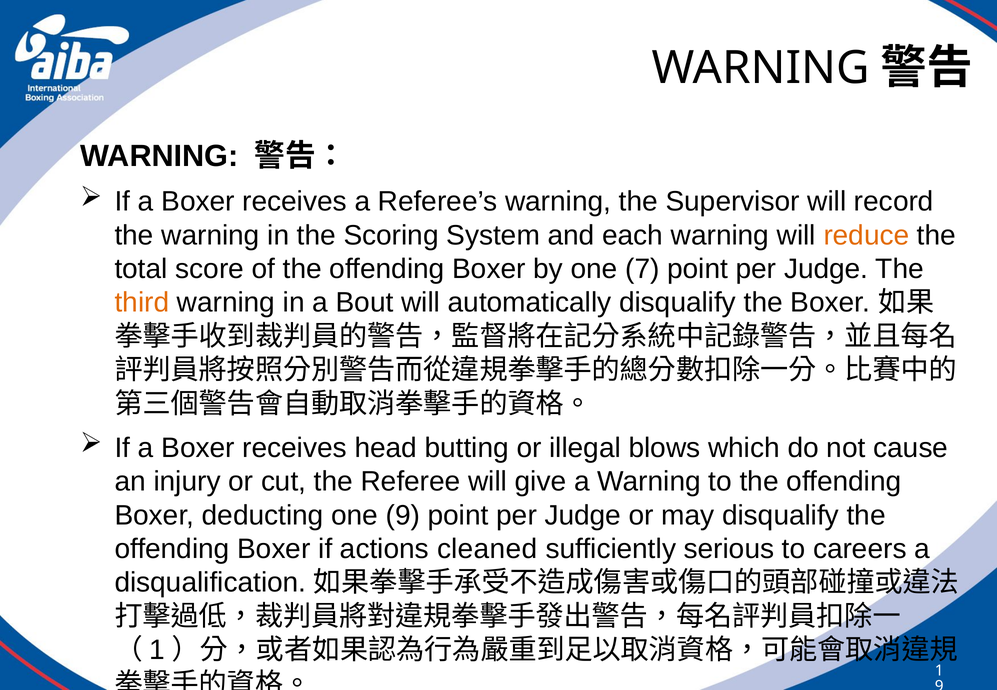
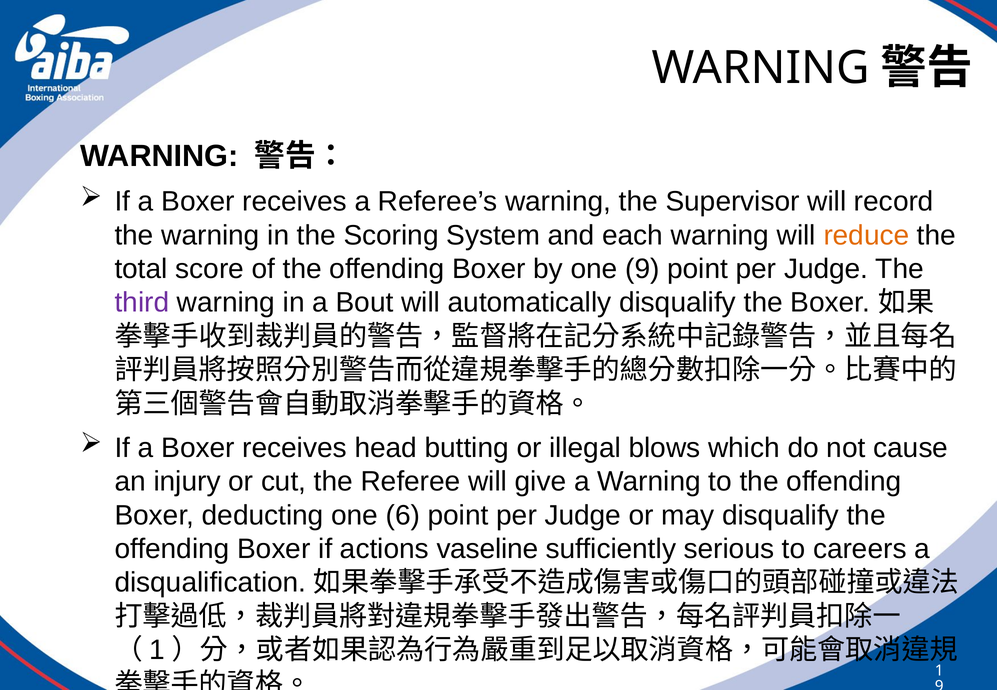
one 7: 7 -> 9 (642, 269)
third colour: orange -> purple (142, 303)
one 9: 9 -> 6 (403, 515)
cleaned: cleaned -> vaseline (487, 549)
